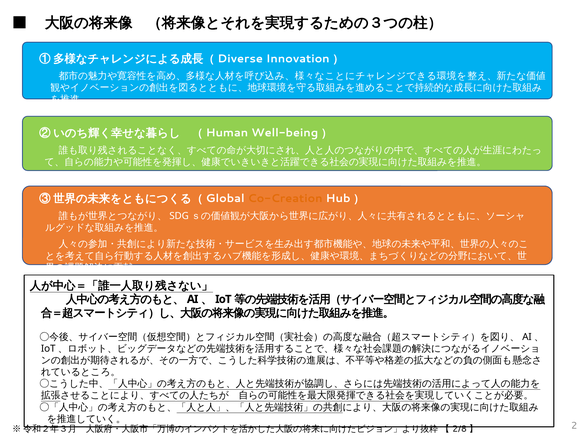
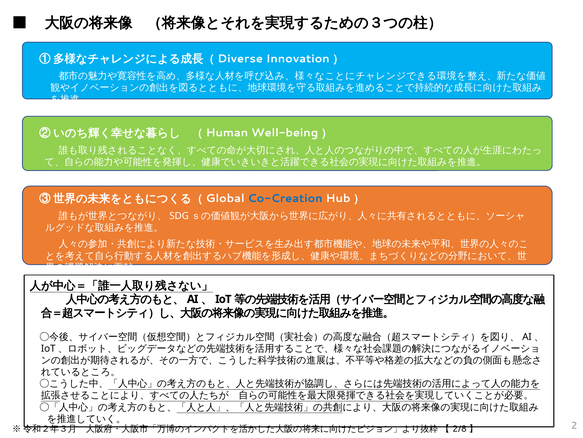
Co-Creation colour: orange -> blue (285, 198)
